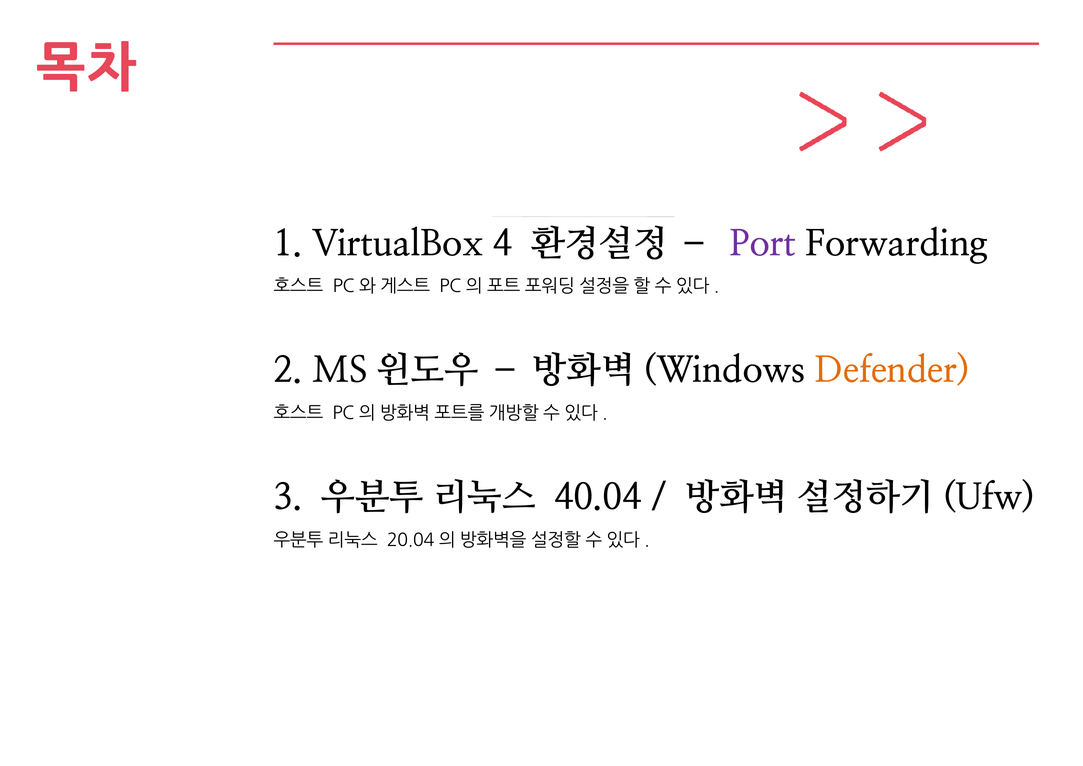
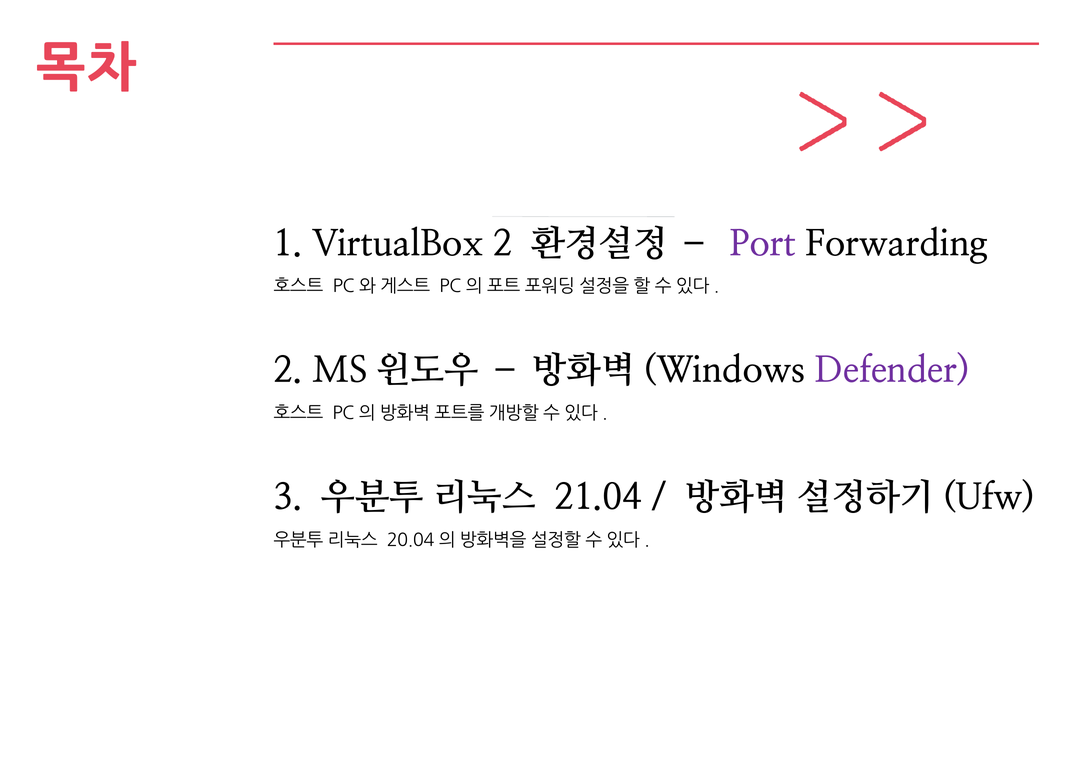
VirtualBox 4: 4 -> 2 (502, 244)
Defender colour: orange -> purple (893, 370)
40.04: 40.04 -> 21.04 (598, 497)
